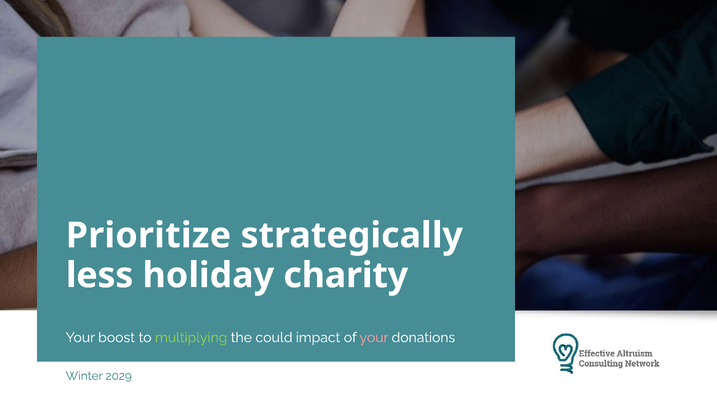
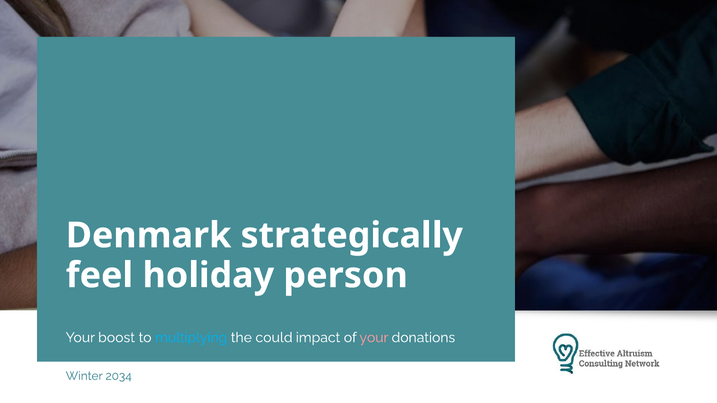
Prioritize: Prioritize -> Denmark (148, 236)
less: less -> feel (99, 276)
charity: charity -> person (346, 276)
multiplying colour: light green -> light blue (191, 338)
2029: 2029 -> 2034 (119, 376)
